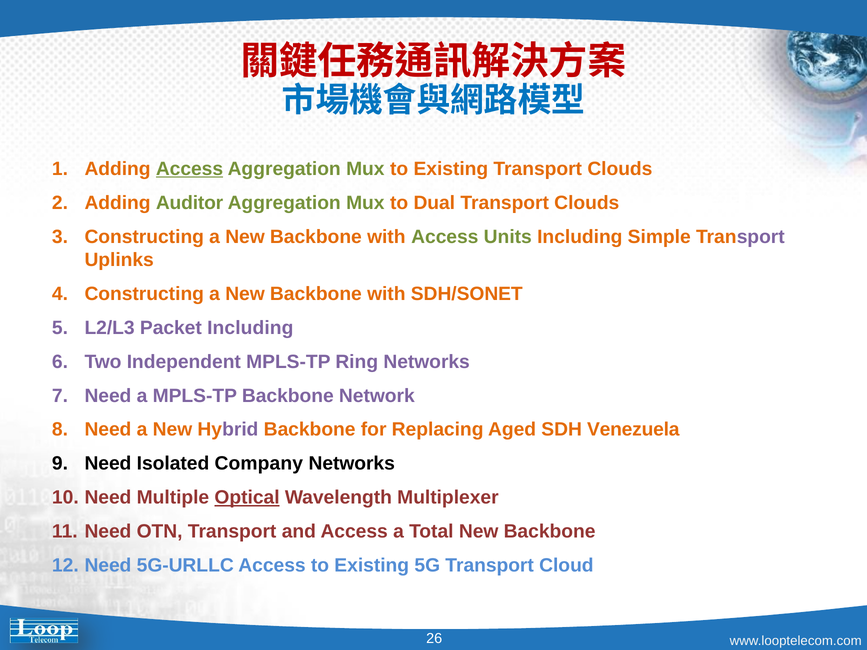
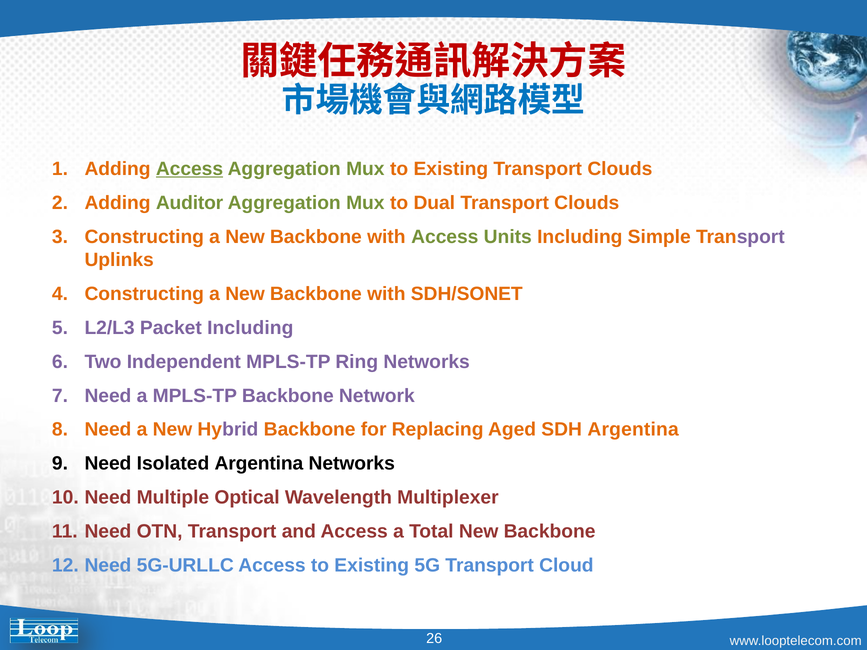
SDH Venezuela: Venezuela -> Argentina (633, 430)
Isolated Company: Company -> Argentina (259, 464)
Optical underline: present -> none (247, 498)
